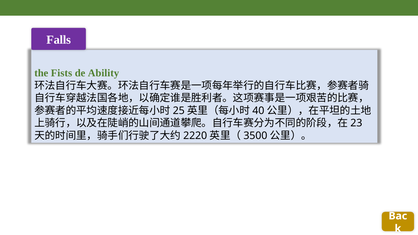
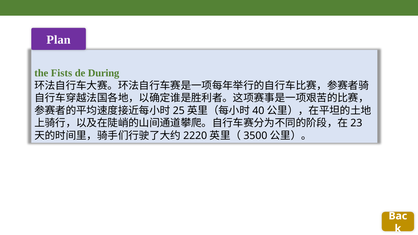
Falls: Falls -> Plan (59, 40)
Ability: Ability -> During (104, 73)
